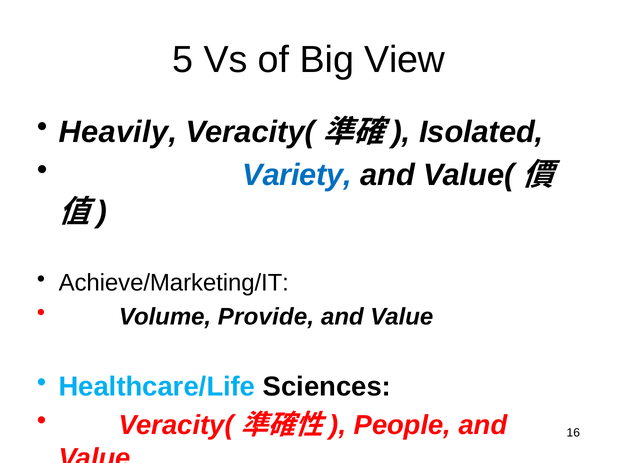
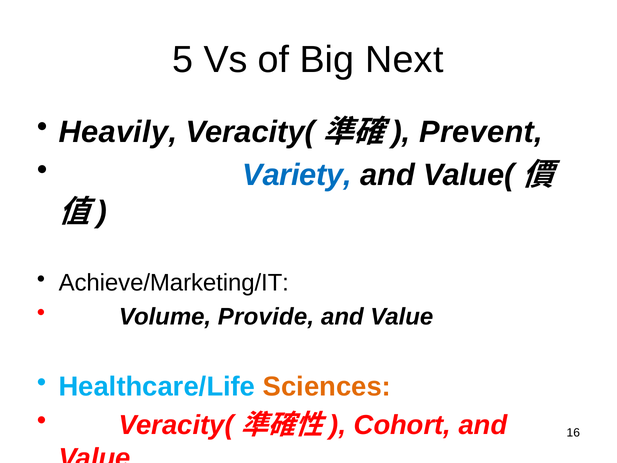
View: View -> Next (404, 60)
Isolated: Isolated -> Prevent (481, 132)
Sciences colour: black -> orange (327, 387)
People: People -> Cohort (402, 425)
